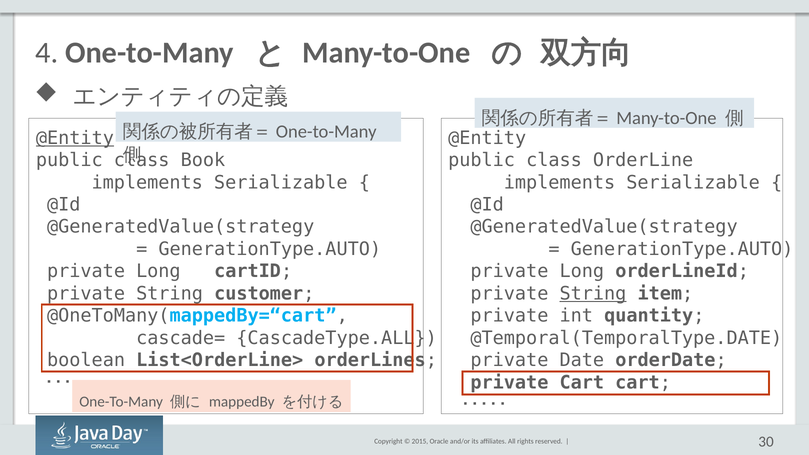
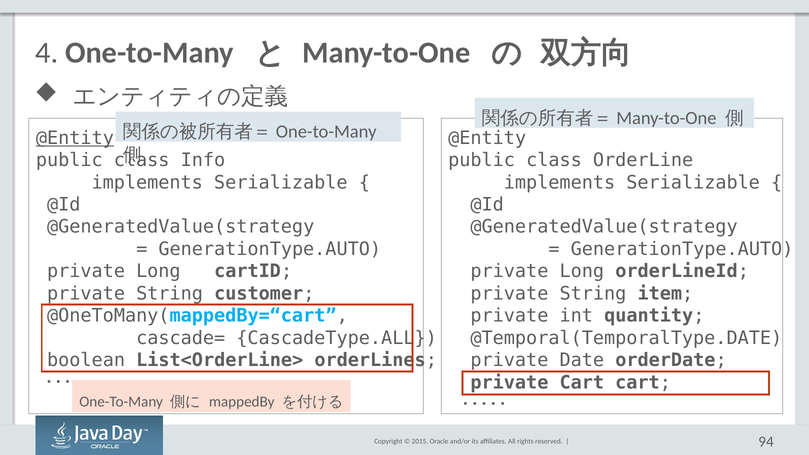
Book: Book -> Info (203, 160)
String underline: present -> none (593, 294)
30: 30 -> 94 (766, 442)
